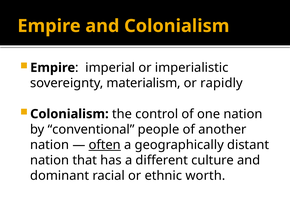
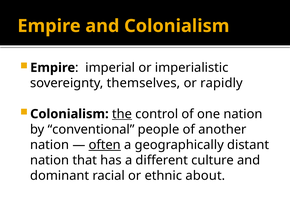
materialism: materialism -> themselves (143, 83)
the underline: none -> present (122, 114)
worth: worth -> about (205, 176)
